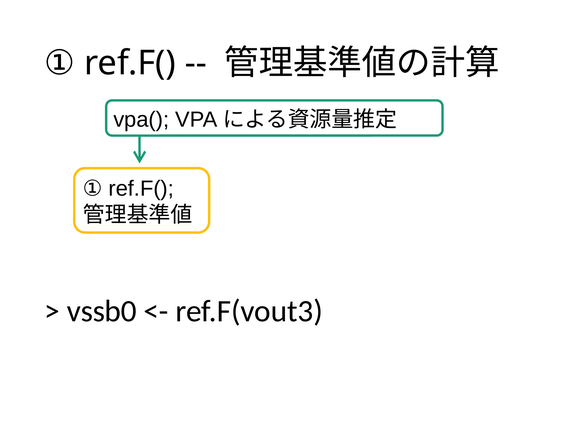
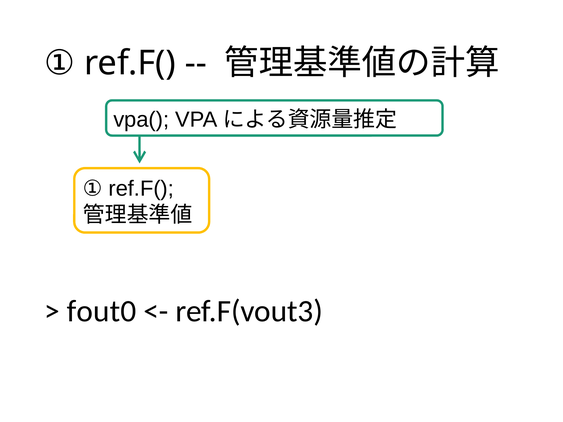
vssb0: vssb0 -> fout0 (102, 311)
